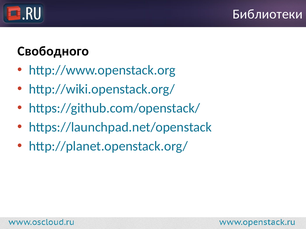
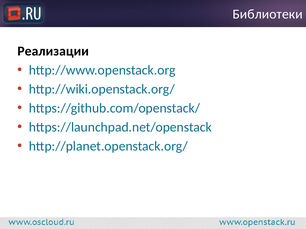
Свободного: Свободного -> Реализации (53, 51)
